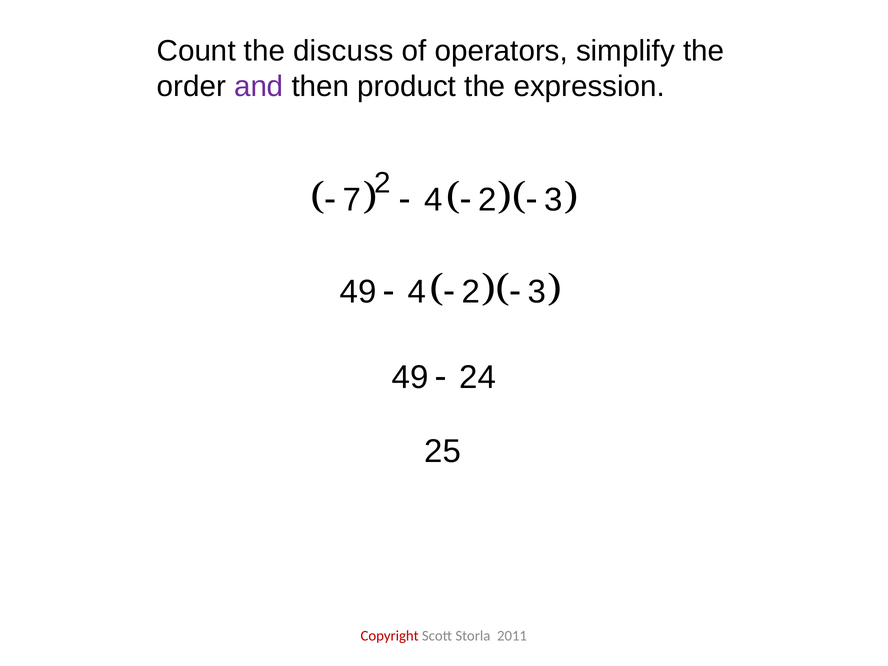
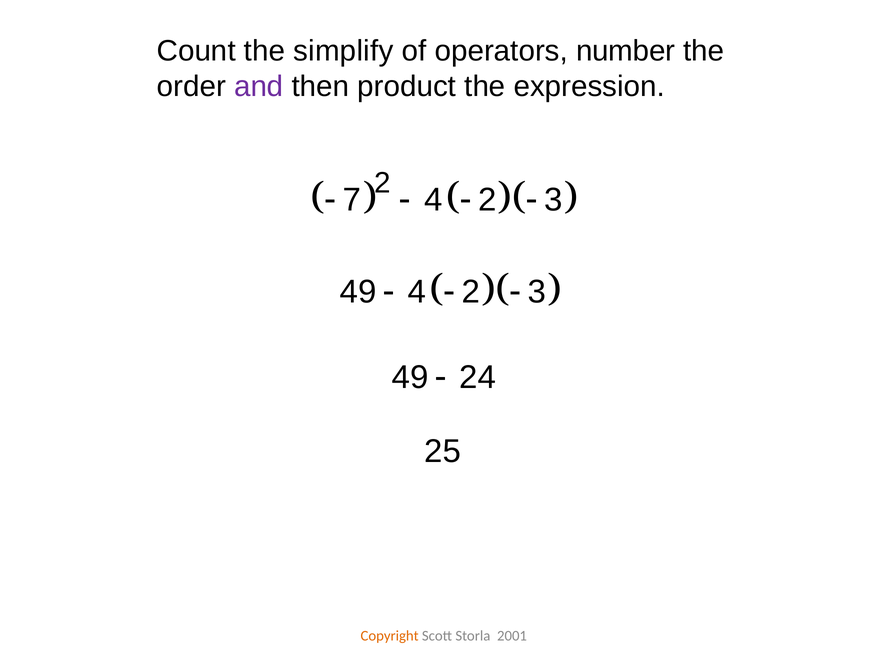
discuss: discuss -> simplify (343, 51)
simplify: simplify -> number (626, 51)
Copyright colour: red -> orange (390, 636)
2011: 2011 -> 2001 (512, 636)
